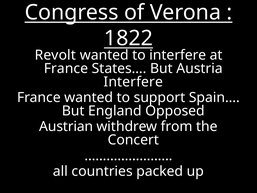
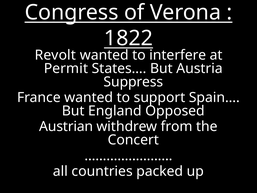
France: France -> Permit (66, 68)
Interfere: Interfere -> Suppress (133, 82)
